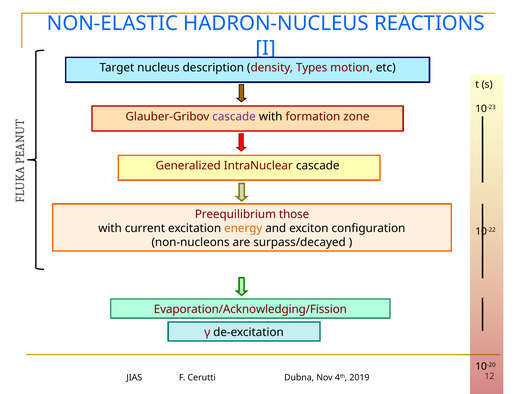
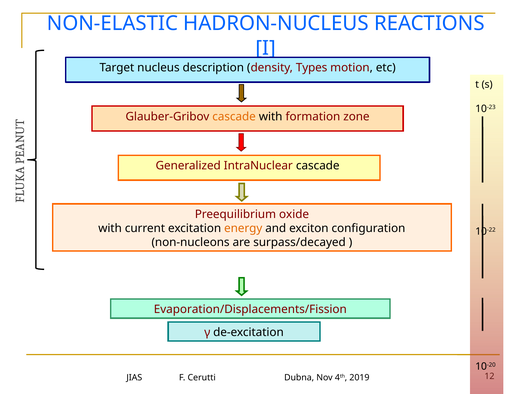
cascade colour: purple -> orange (234, 117)
those: those -> oxide (294, 215)
Evaporation/Acknowledging/Fission: Evaporation/Acknowledging/Fission -> Evaporation/Displacements/Fission (250, 310)
